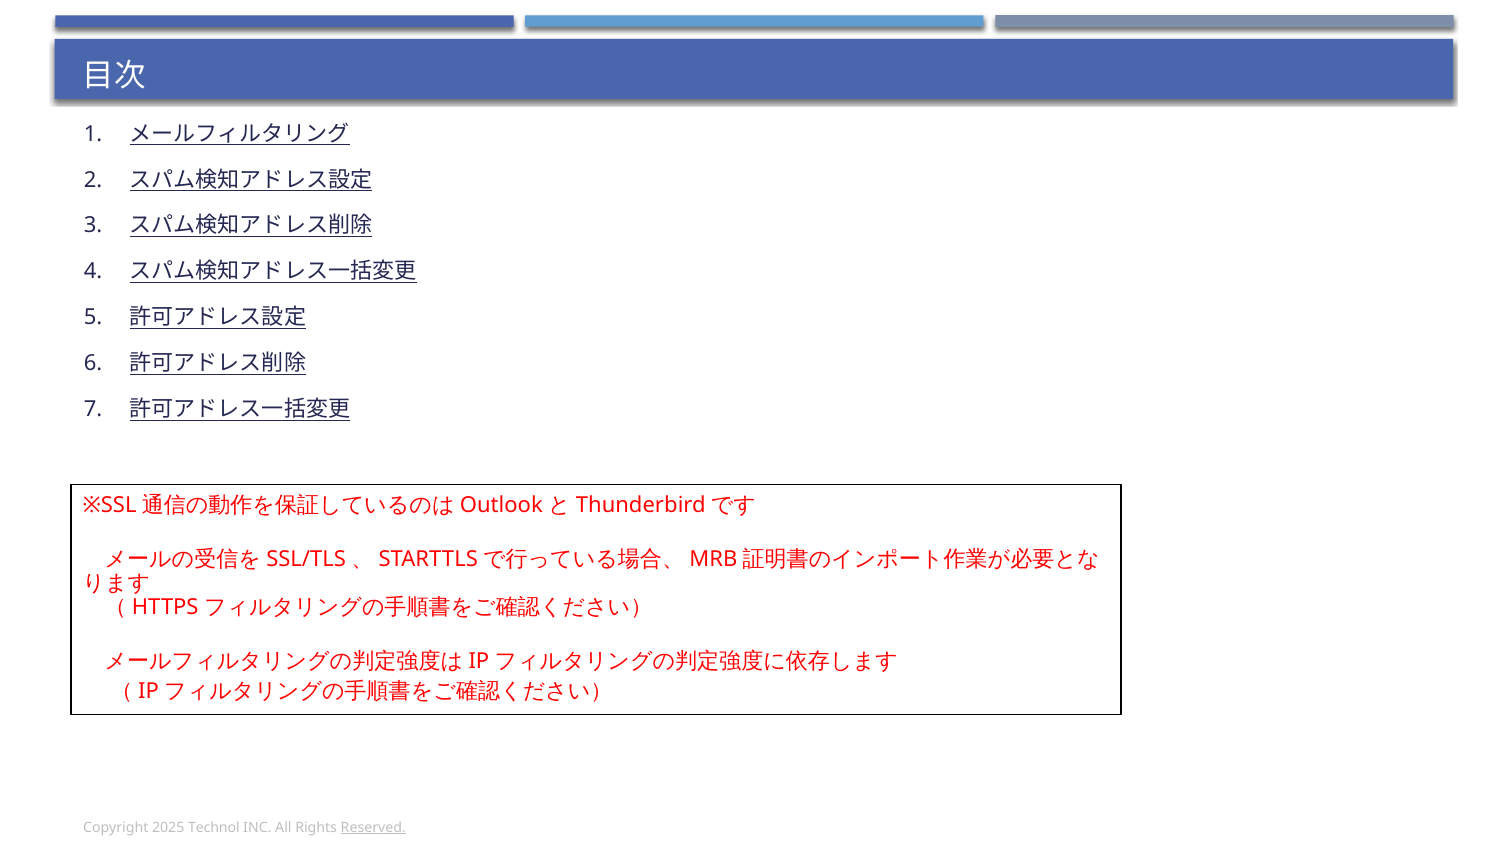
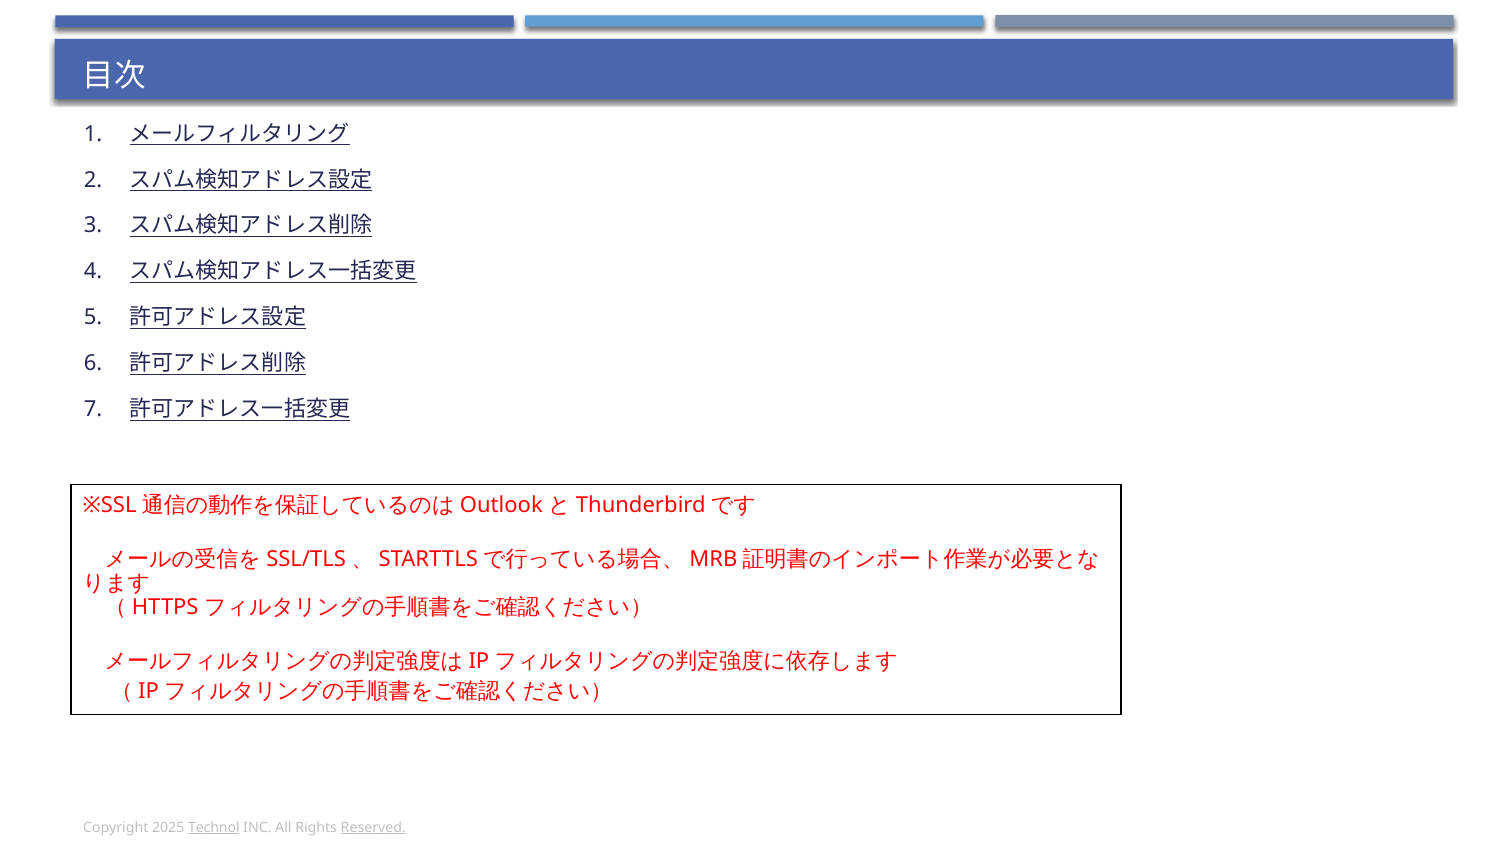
Technol underline: none -> present (214, 827)
